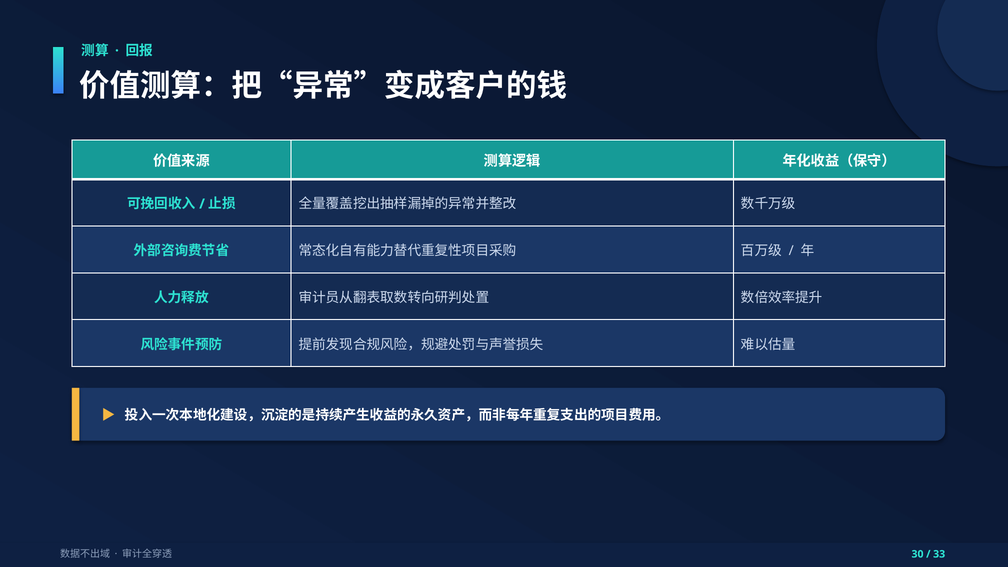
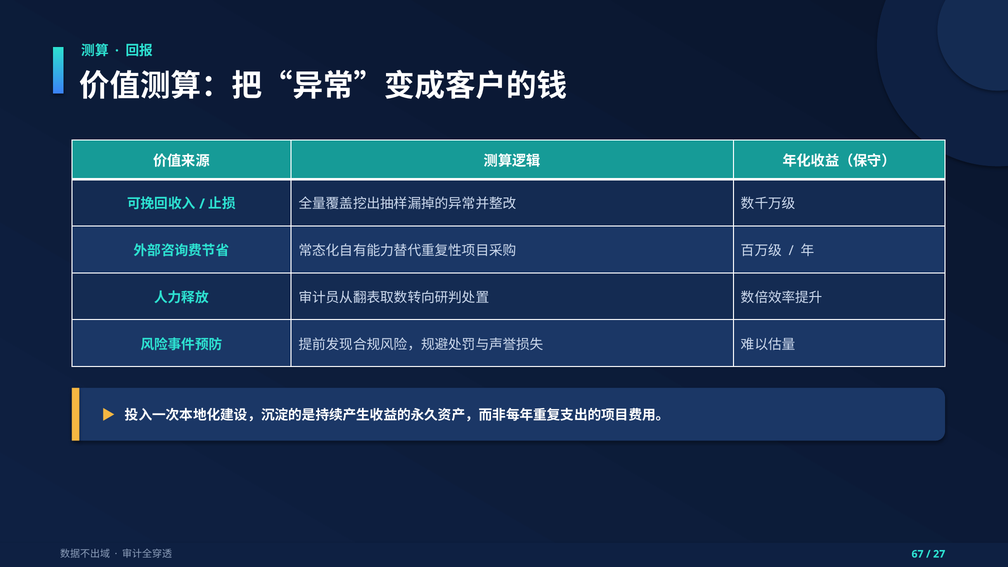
30: 30 -> 67 (918, 554)
33: 33 -> 27 (939, 554)
